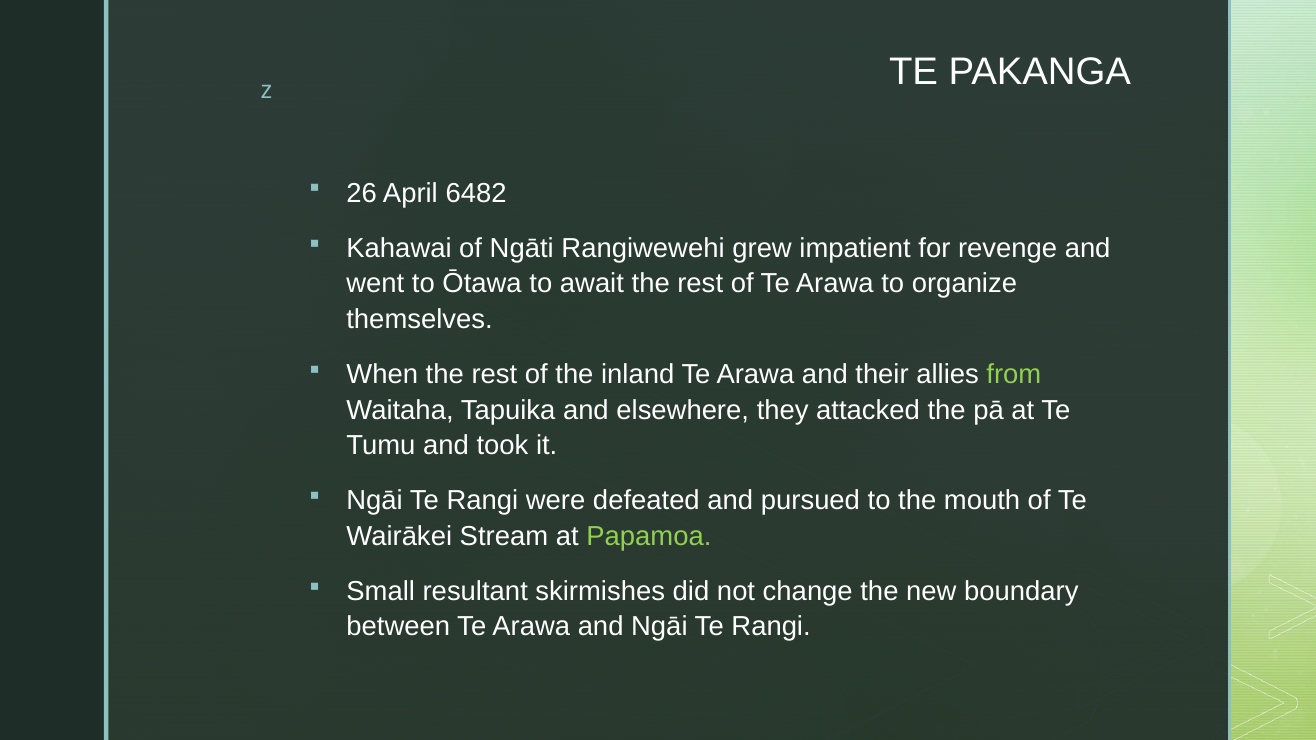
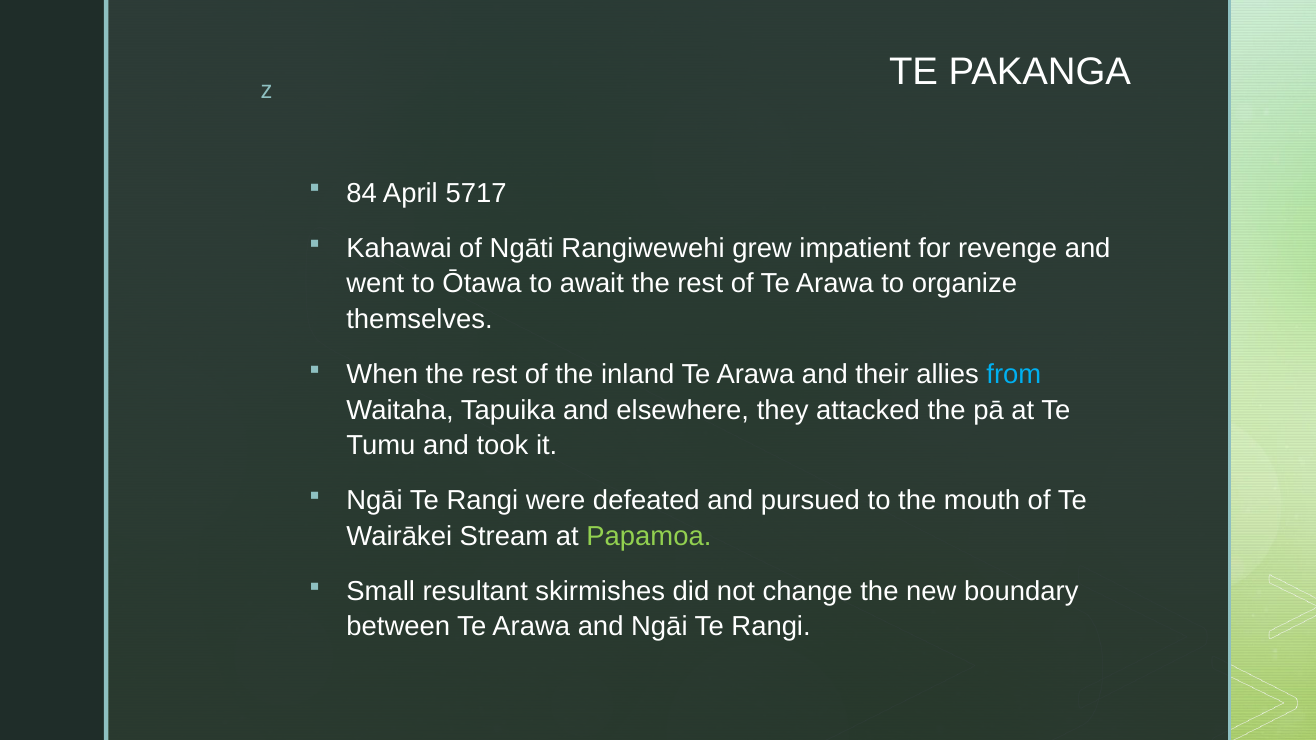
26: 26 -> 84 (362, 193)
6482: 6482 -> 5717 (476, 193)
from colour: light green -> light blue (1014, 375)
